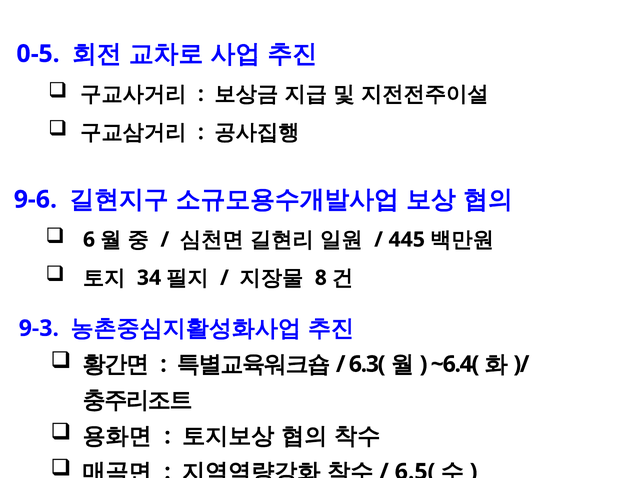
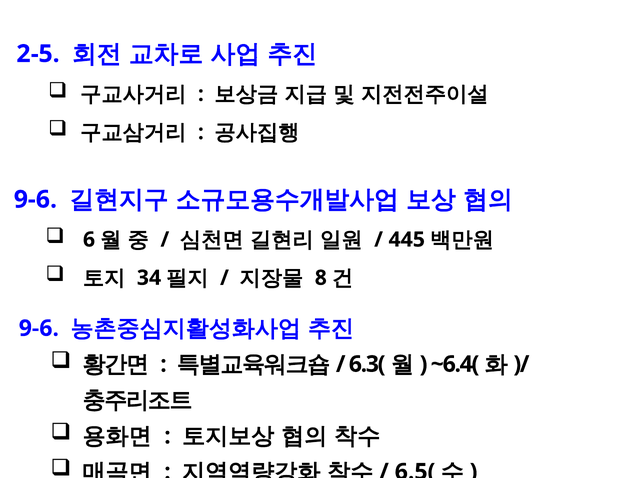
0-5: 0-5 -> 2-5 (38, 54)
9-3: 9-3 -> 9-6 (39, 329)
